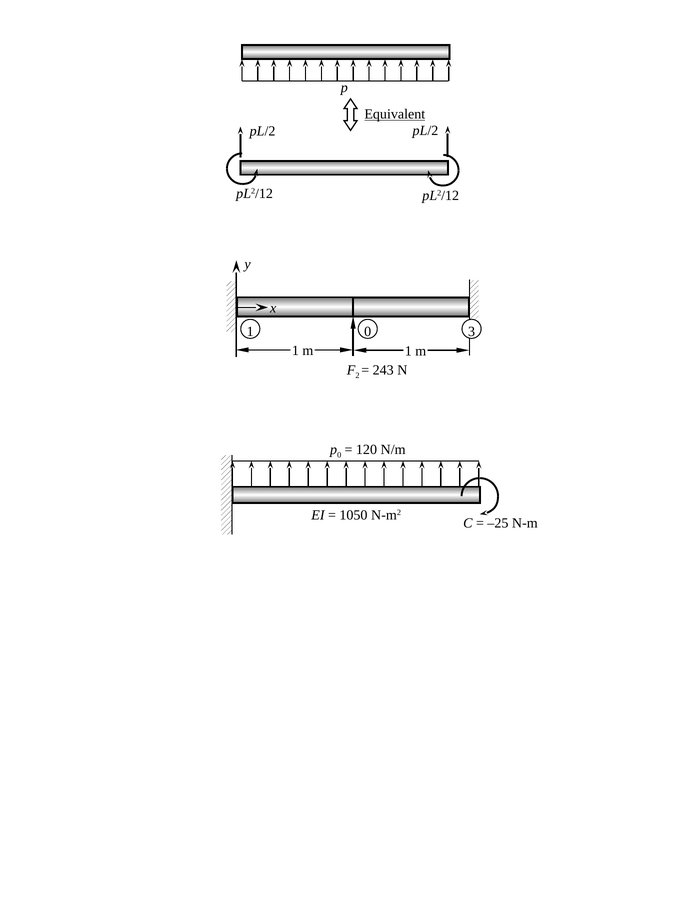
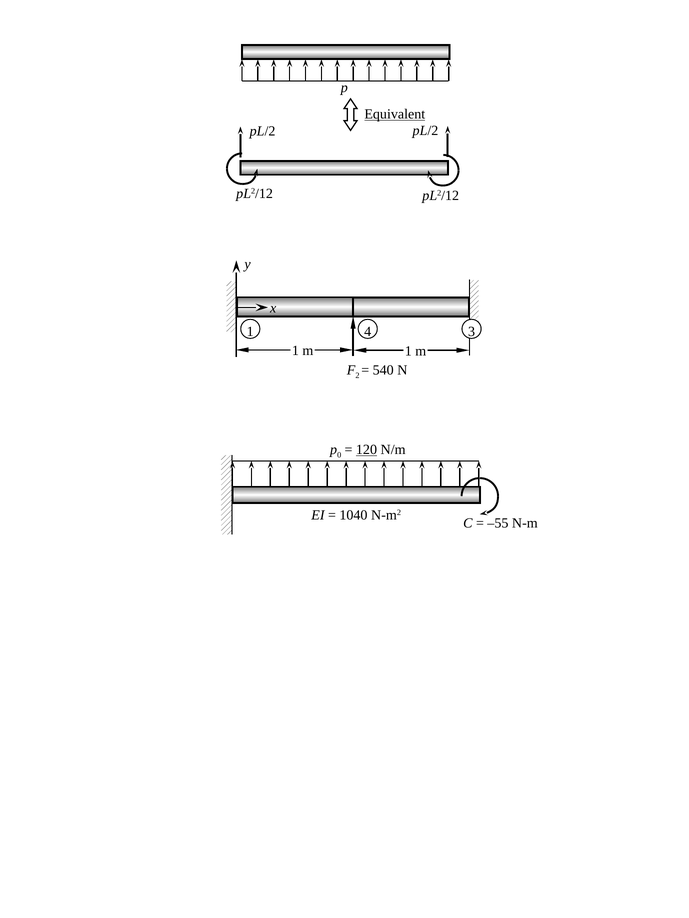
1 0: 0 -> 4 (368, 332)
243: 243 -> 540 (383, 370)
120 underline: none -> present (366, 450)
1050: 1050 -> 1040 (353, 515)
–25: –25 -> –55 (498, 524)
